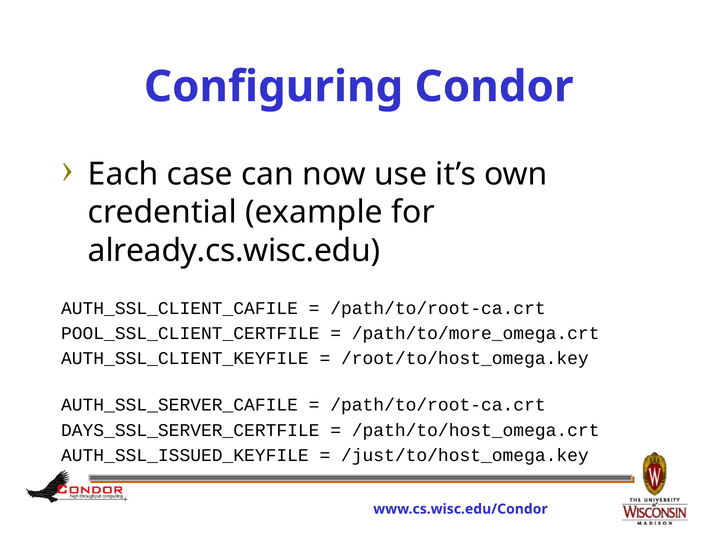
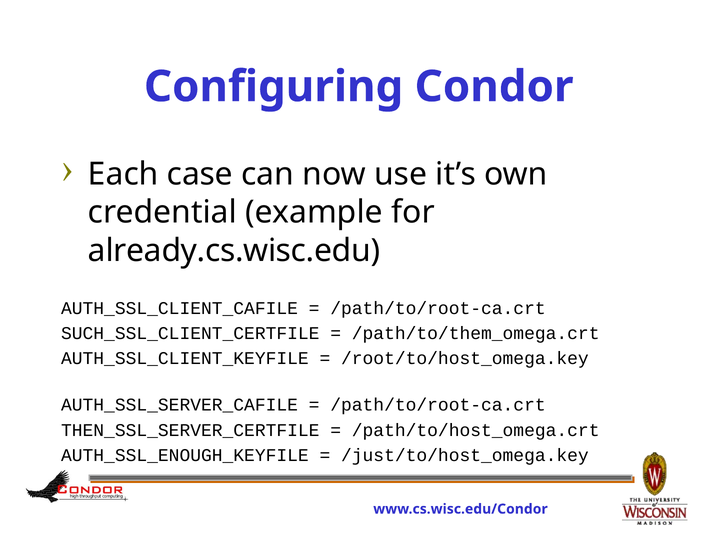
POOL_SSL_CLIENT_CERTFILE: POOL_SSL_CLIENT_CERTFILE -> SUCH_SSL_CLIENT_CERTFILE (190, 334)
/path/to/more_omega.crt: /path/to/more_omega.crt -> /path/to/them_omega.crt (476, 334)
DAYS_SSL_SERVER_CERTFILE: DAYS_SSL_SERVER_CERTFILE -> THEN_SSL_SERVER_CERTFILE (190, 431)
AUTH_SSL_ISSUED_KEYFILE: AUTH_SSL_ISSUED_KEYFILE -> AUTH_SSL_ENOUGH_KEYFILE (185, 456)
